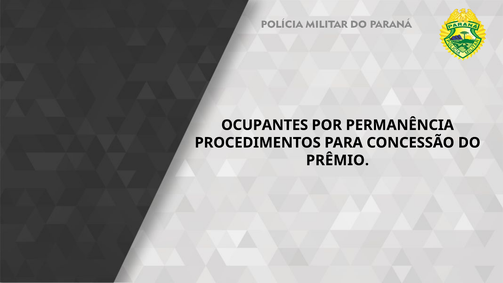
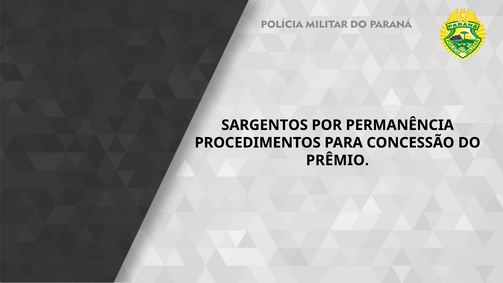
OCUPANTES: OCUPANTES -> SARGENTOS (265, 125)
